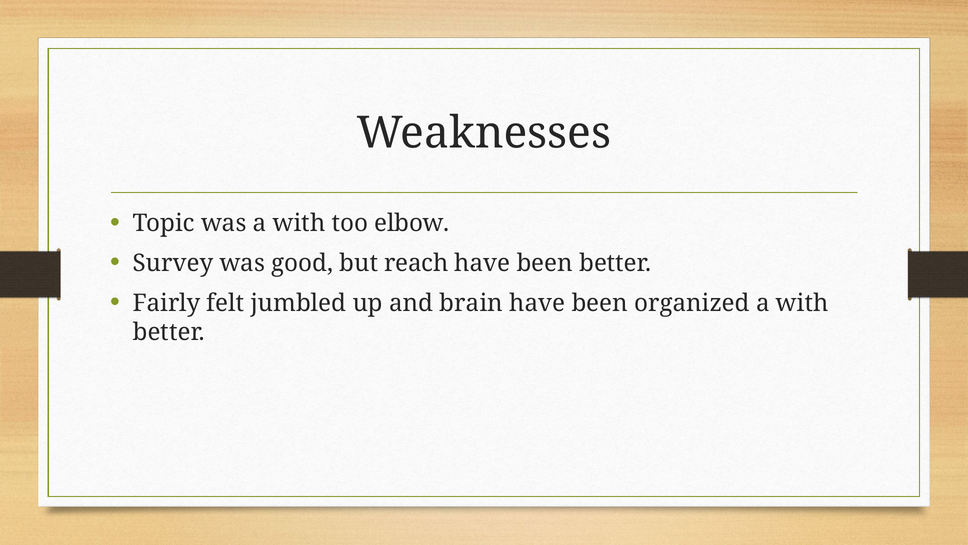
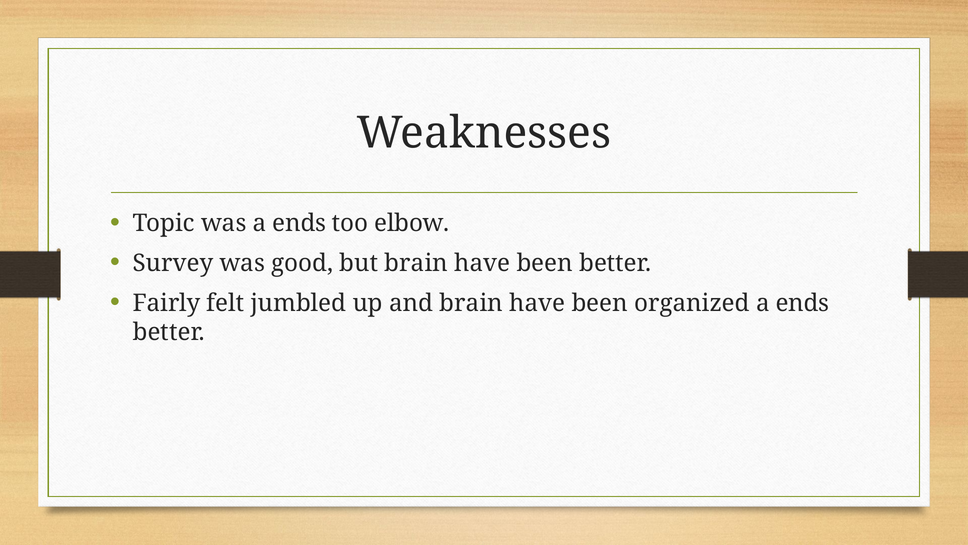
was a with: with -> ends (299, 223)
but reach: reach -> brain (416, 263)
organized a with: with -> ends (802, 303)
